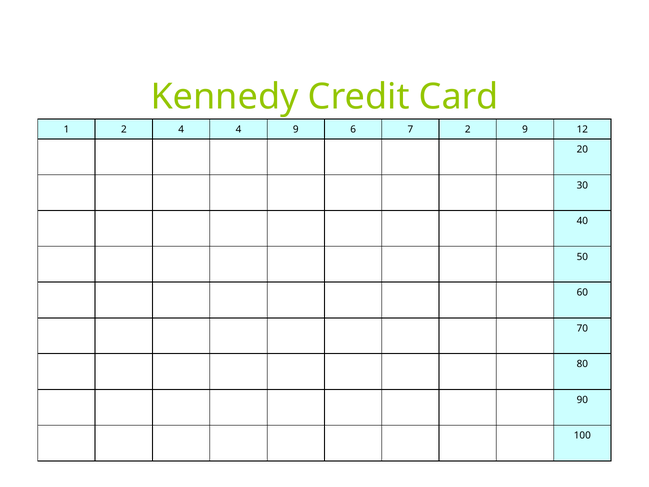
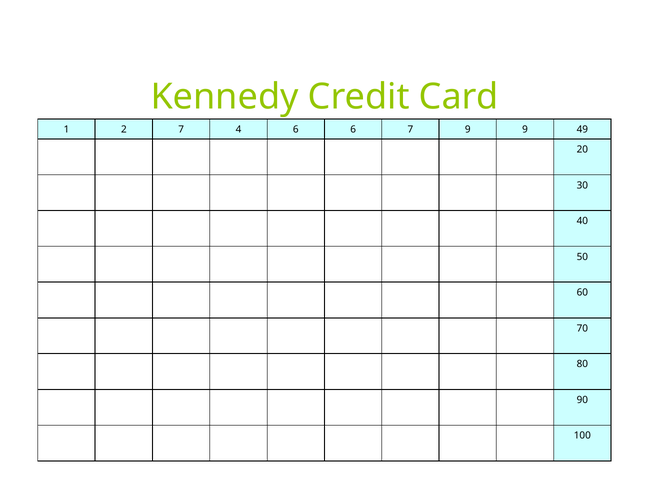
2 4: 4 -> 7 (181, 130)
4 9: 9 -> 6 (296, 130)
7 2: 2 -> 9 (468, 130)
12: 12 -> 49 (582, 130)
